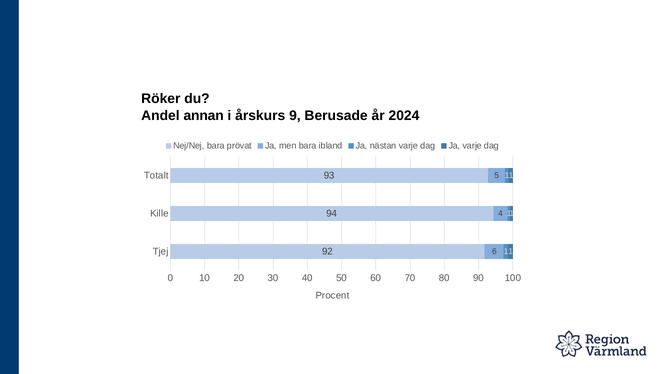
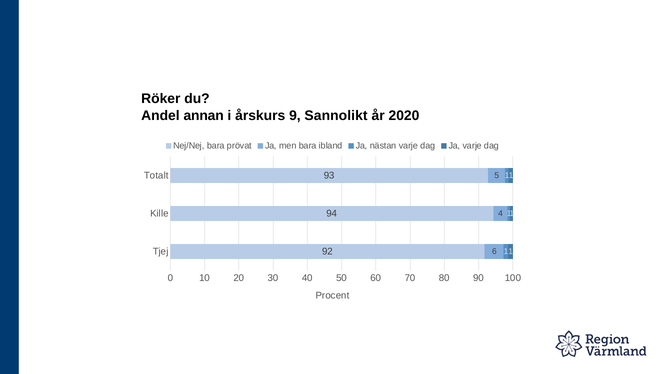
Berusade: Berusade -> Sannolikt (336, 115)
2024: 2024 -> 2020 (404, 115)
